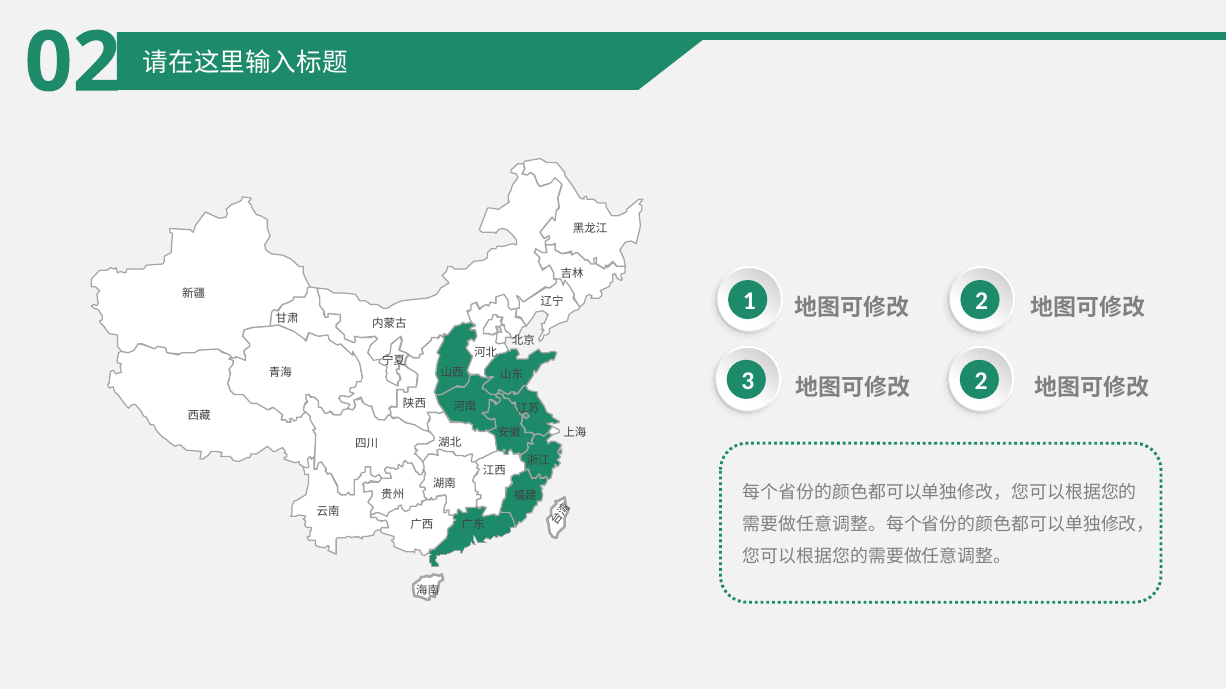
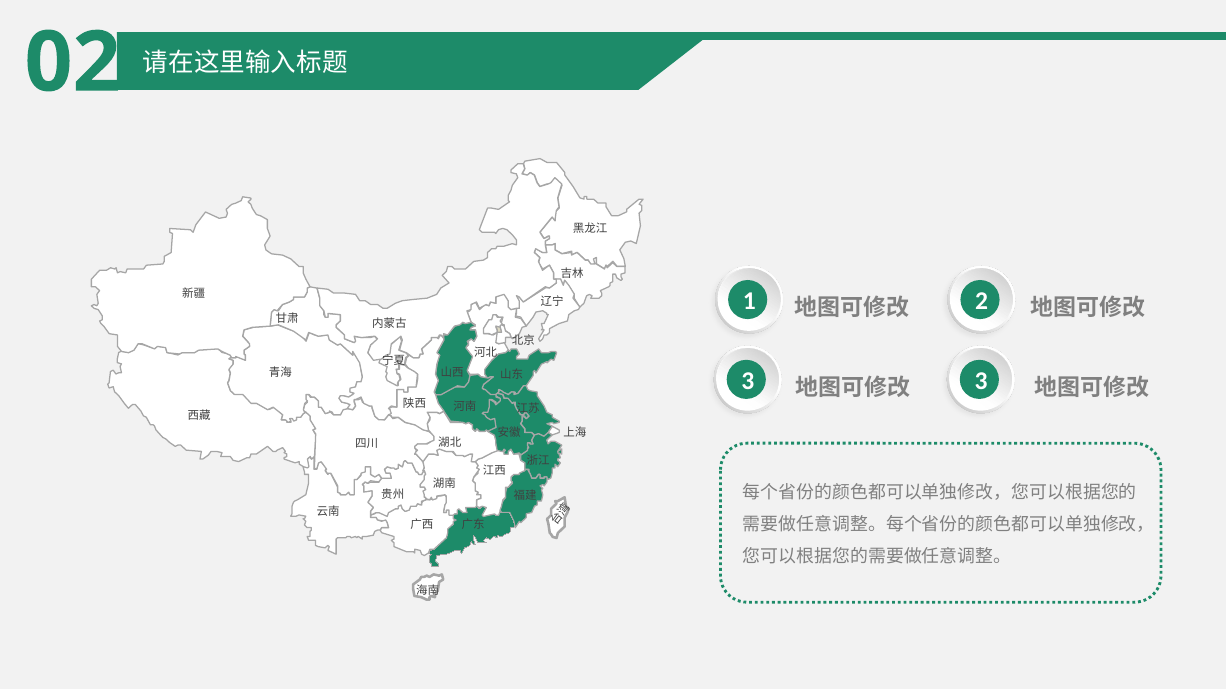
3 2: 2 -> 3 (981, 381)
